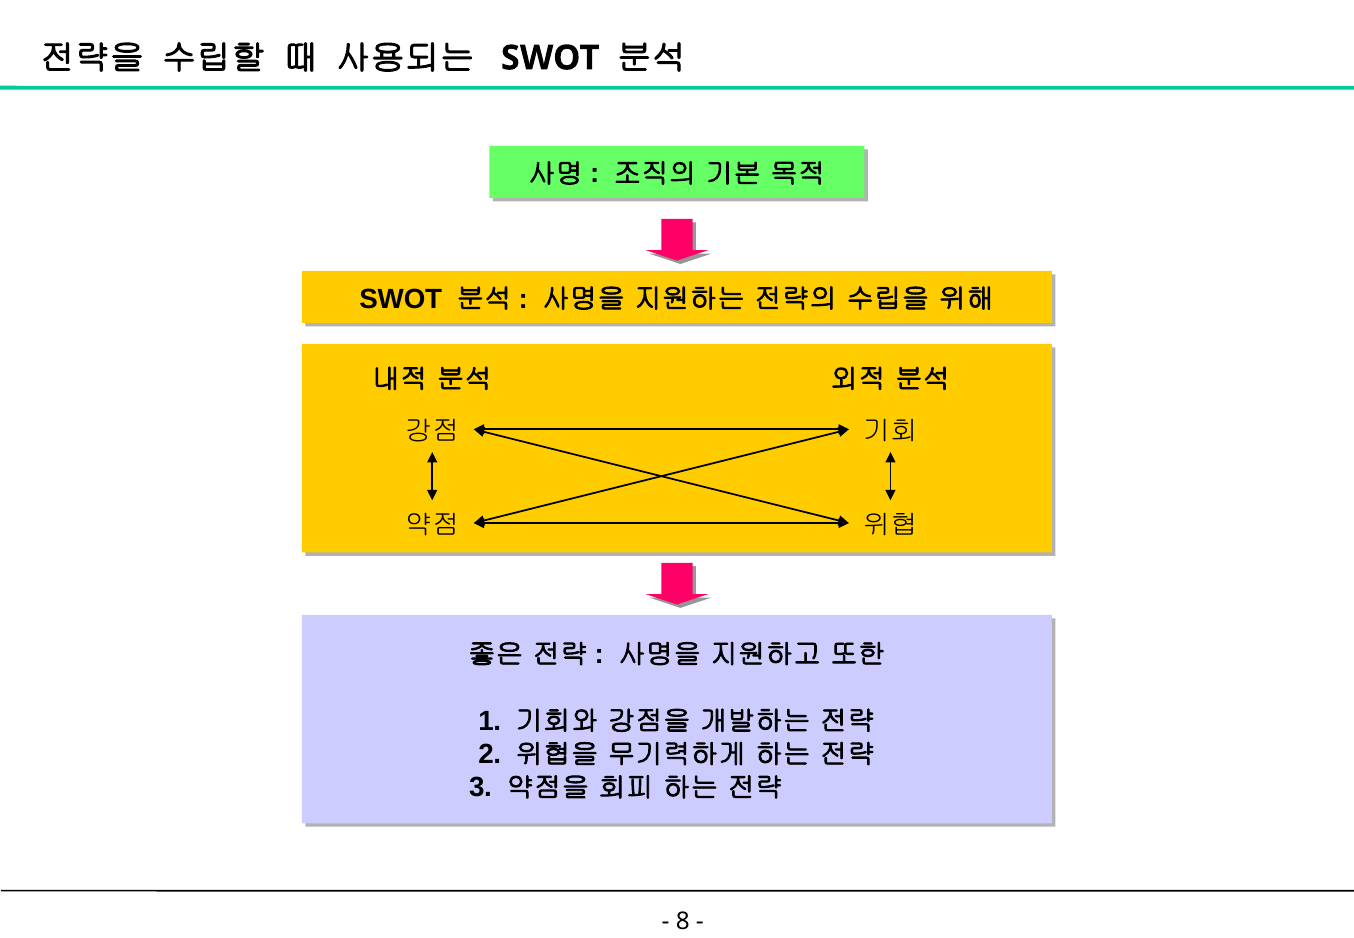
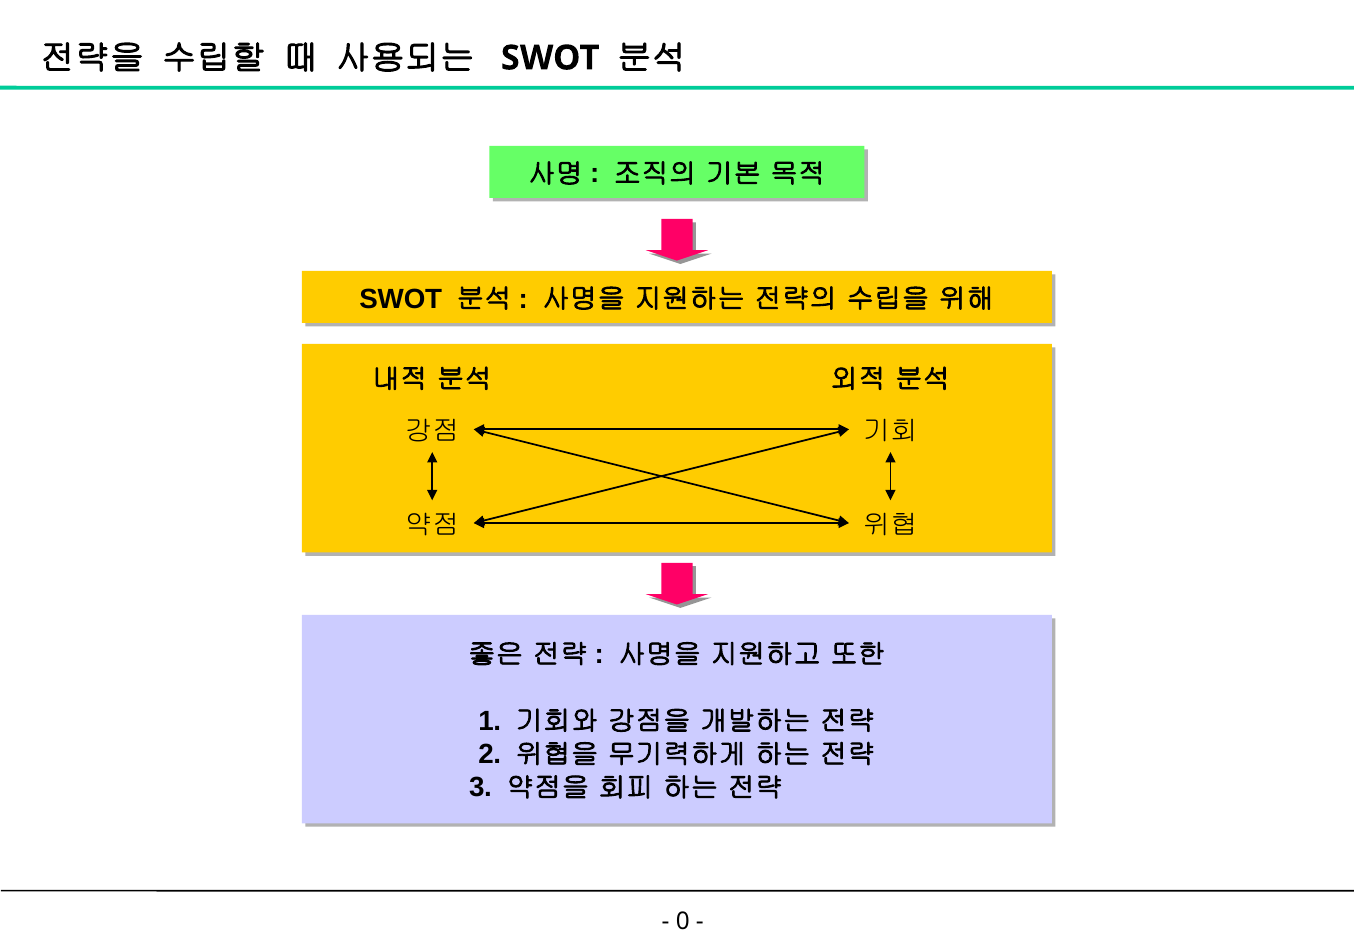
8: 8 -> 0 (683, 921)
